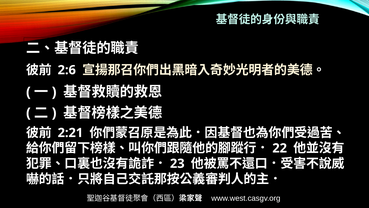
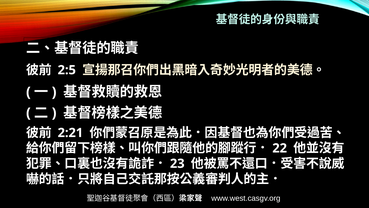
2:6: 2:6 -> 2:5 (67, 70)
